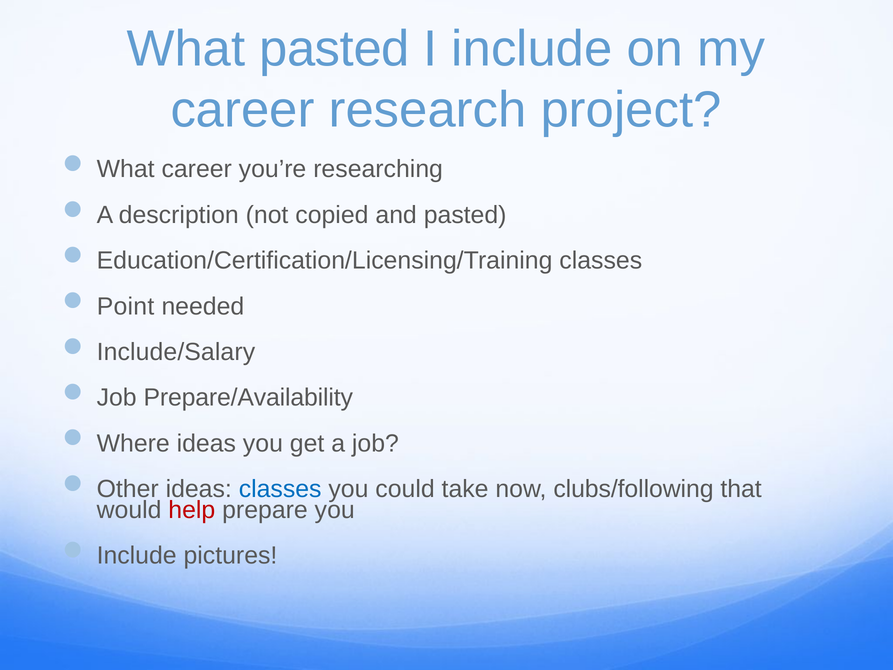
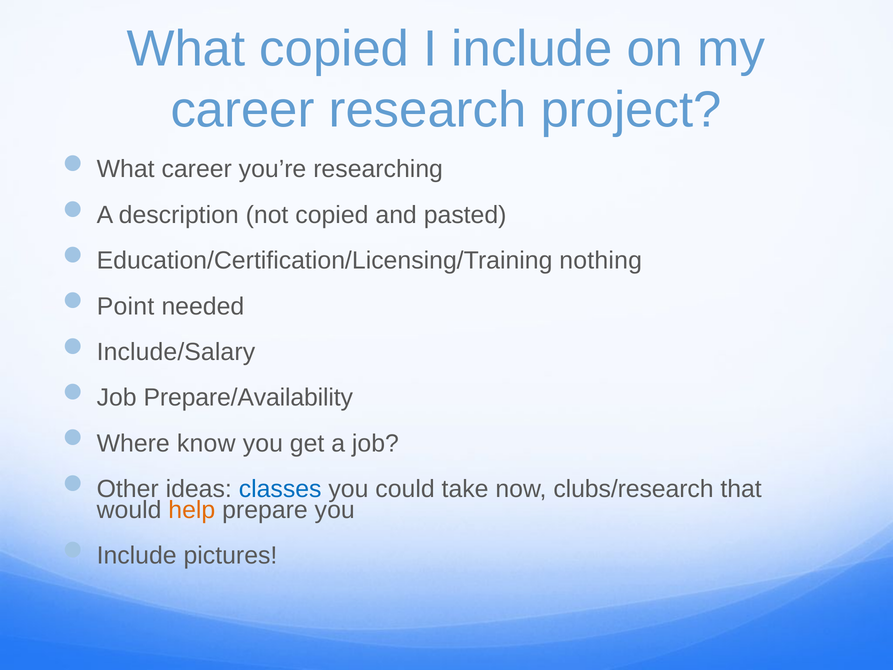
What pasted: pasted -> copied (334, 49)
Education/Certification/Licensing/Training classes: classes -> nothing (601, 261)
Where ideas: ideas -> know (206, 443)
clubs/following: clubs/following -> clubs/research (633, 489)
help colour: red -> orange (192, 510)
